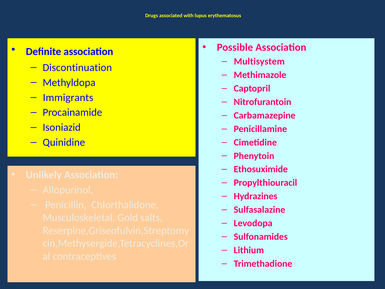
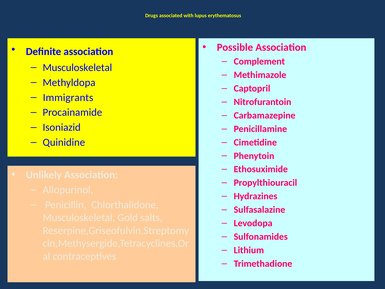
Multisystem: Multisystem -> Complement (259, 61)
Discontinuation: Discontinuation -> Musculoskeletal (77, 67)
